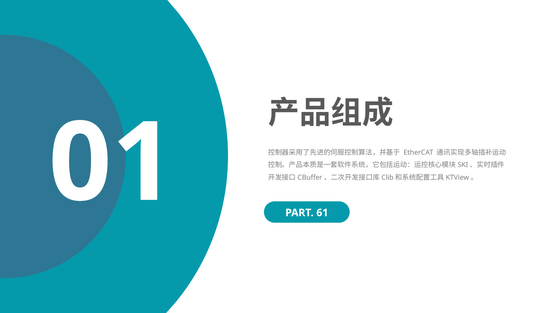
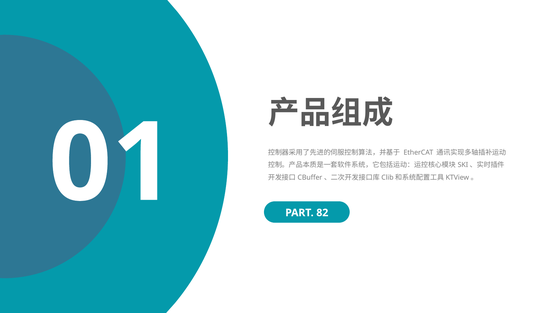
61: 61 -> 82 (322, 213)
